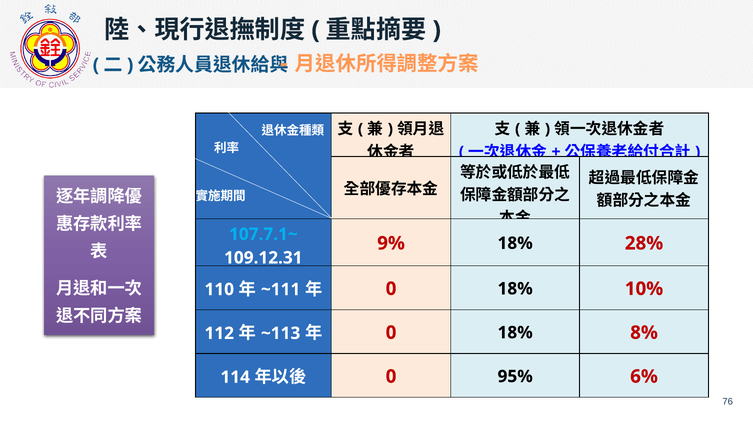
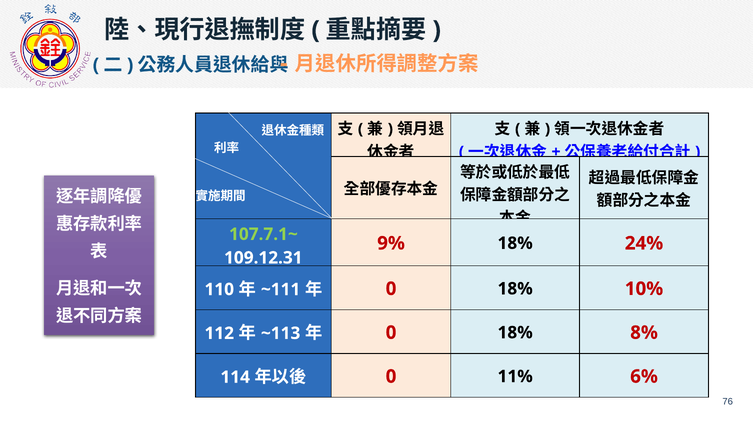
107.7.1~ colour: light blue -> light green (263, 234)
28%: 28% -> 24% (644, 243)
95%: 95% -> 11% (515, 376)
